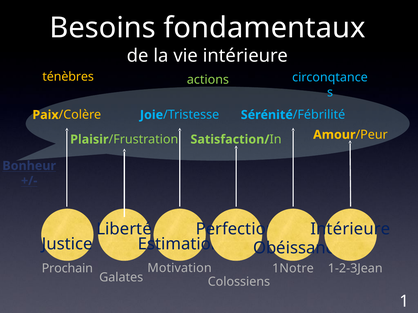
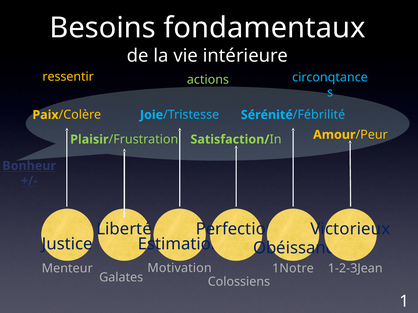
ténèbres: ténèbres -> ressentir (68, 77)
Intérieure: Intérieure -> Victorieux (350, 229)
Prochain: Prochain -> Menteur (67, 269)
